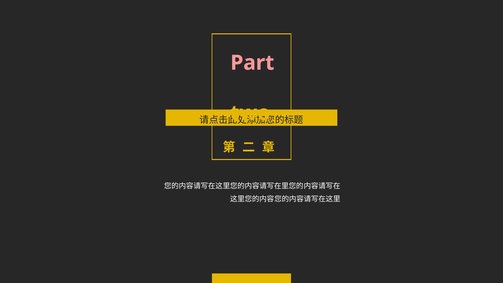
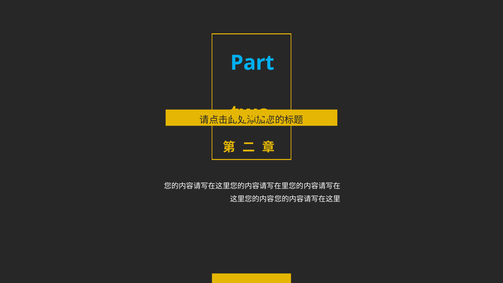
Part colour: pink -> light blue (252, 63)
